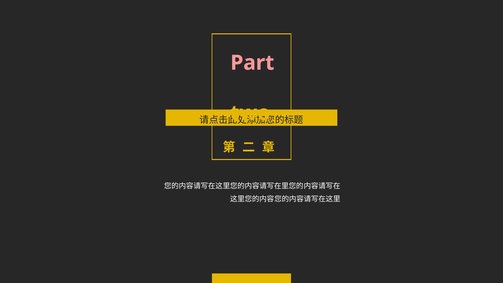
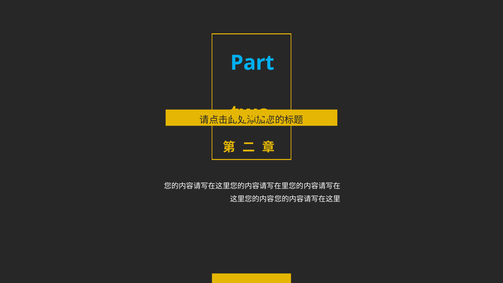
Part colour: pink -> light blue (252, 63)
